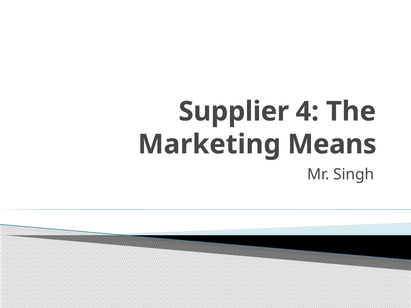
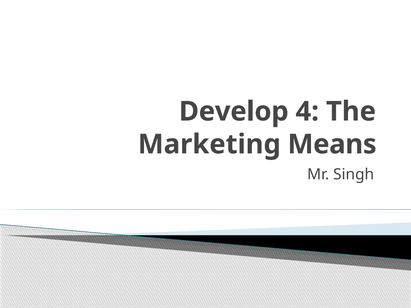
Supplier: Supplier -> Develop (234, 112)
